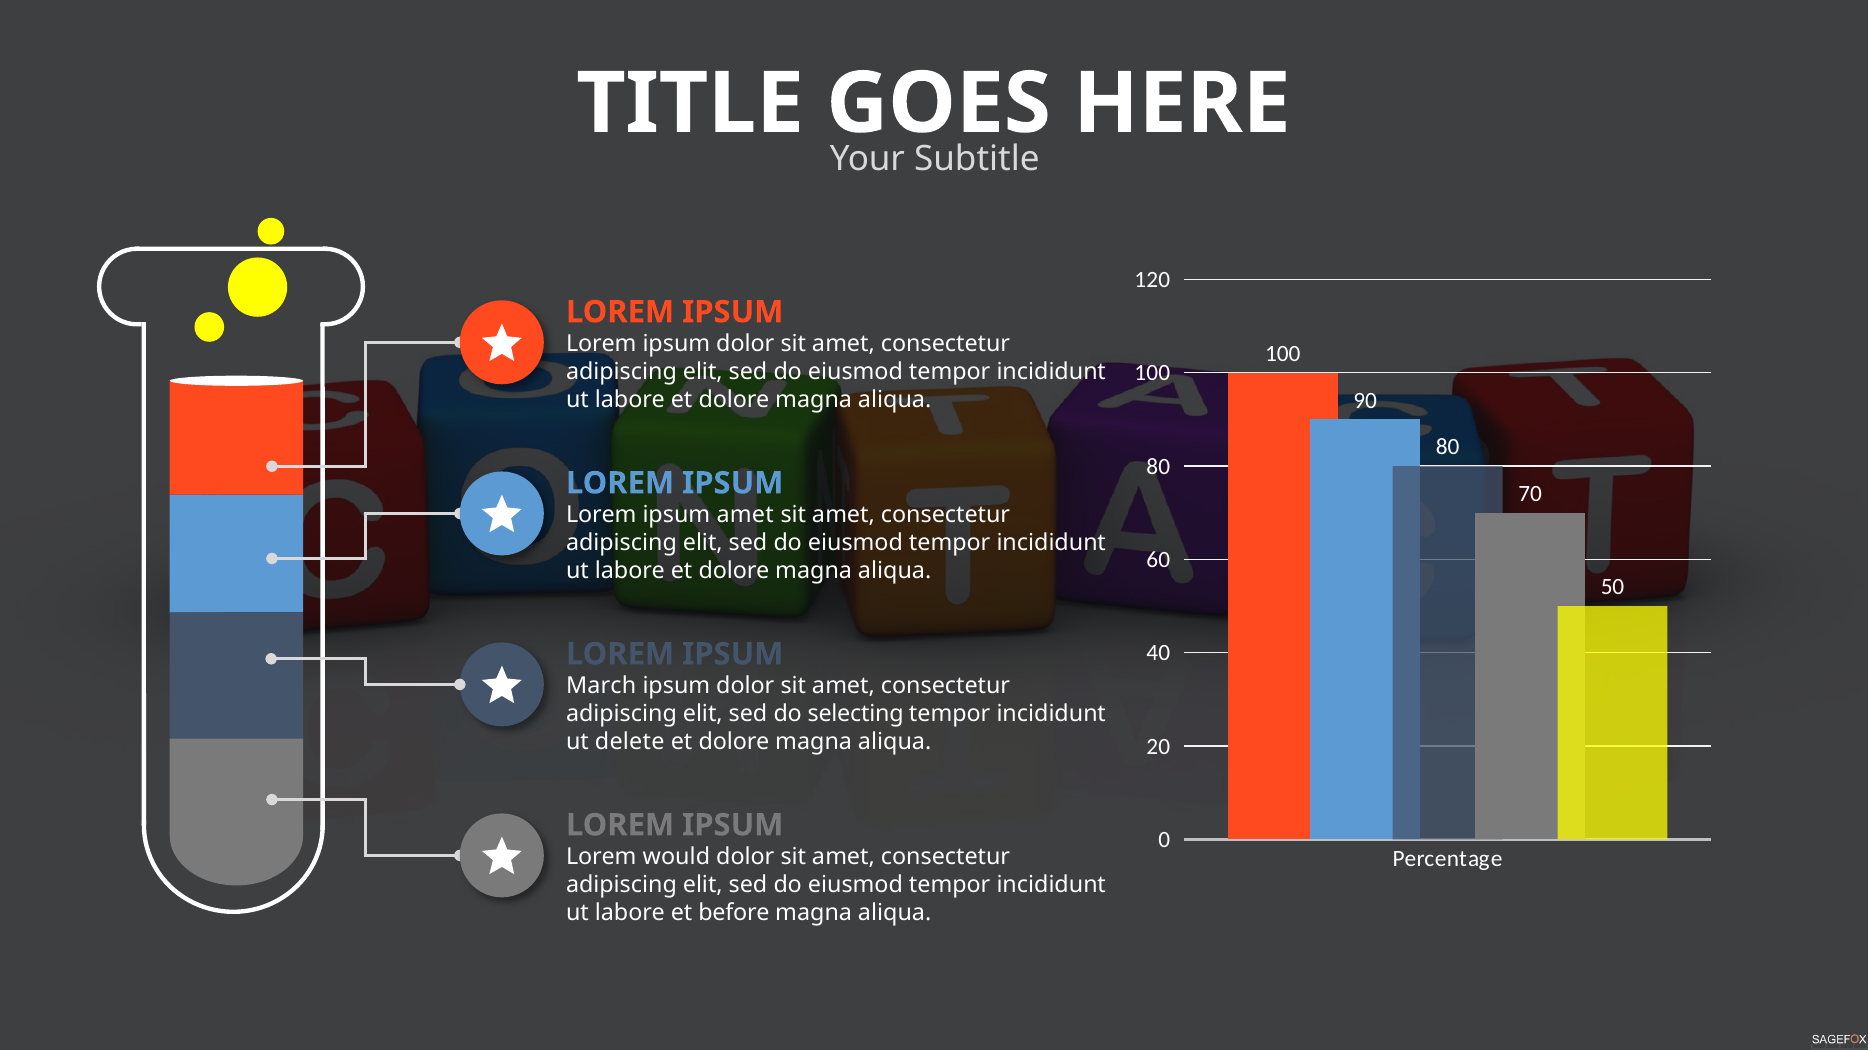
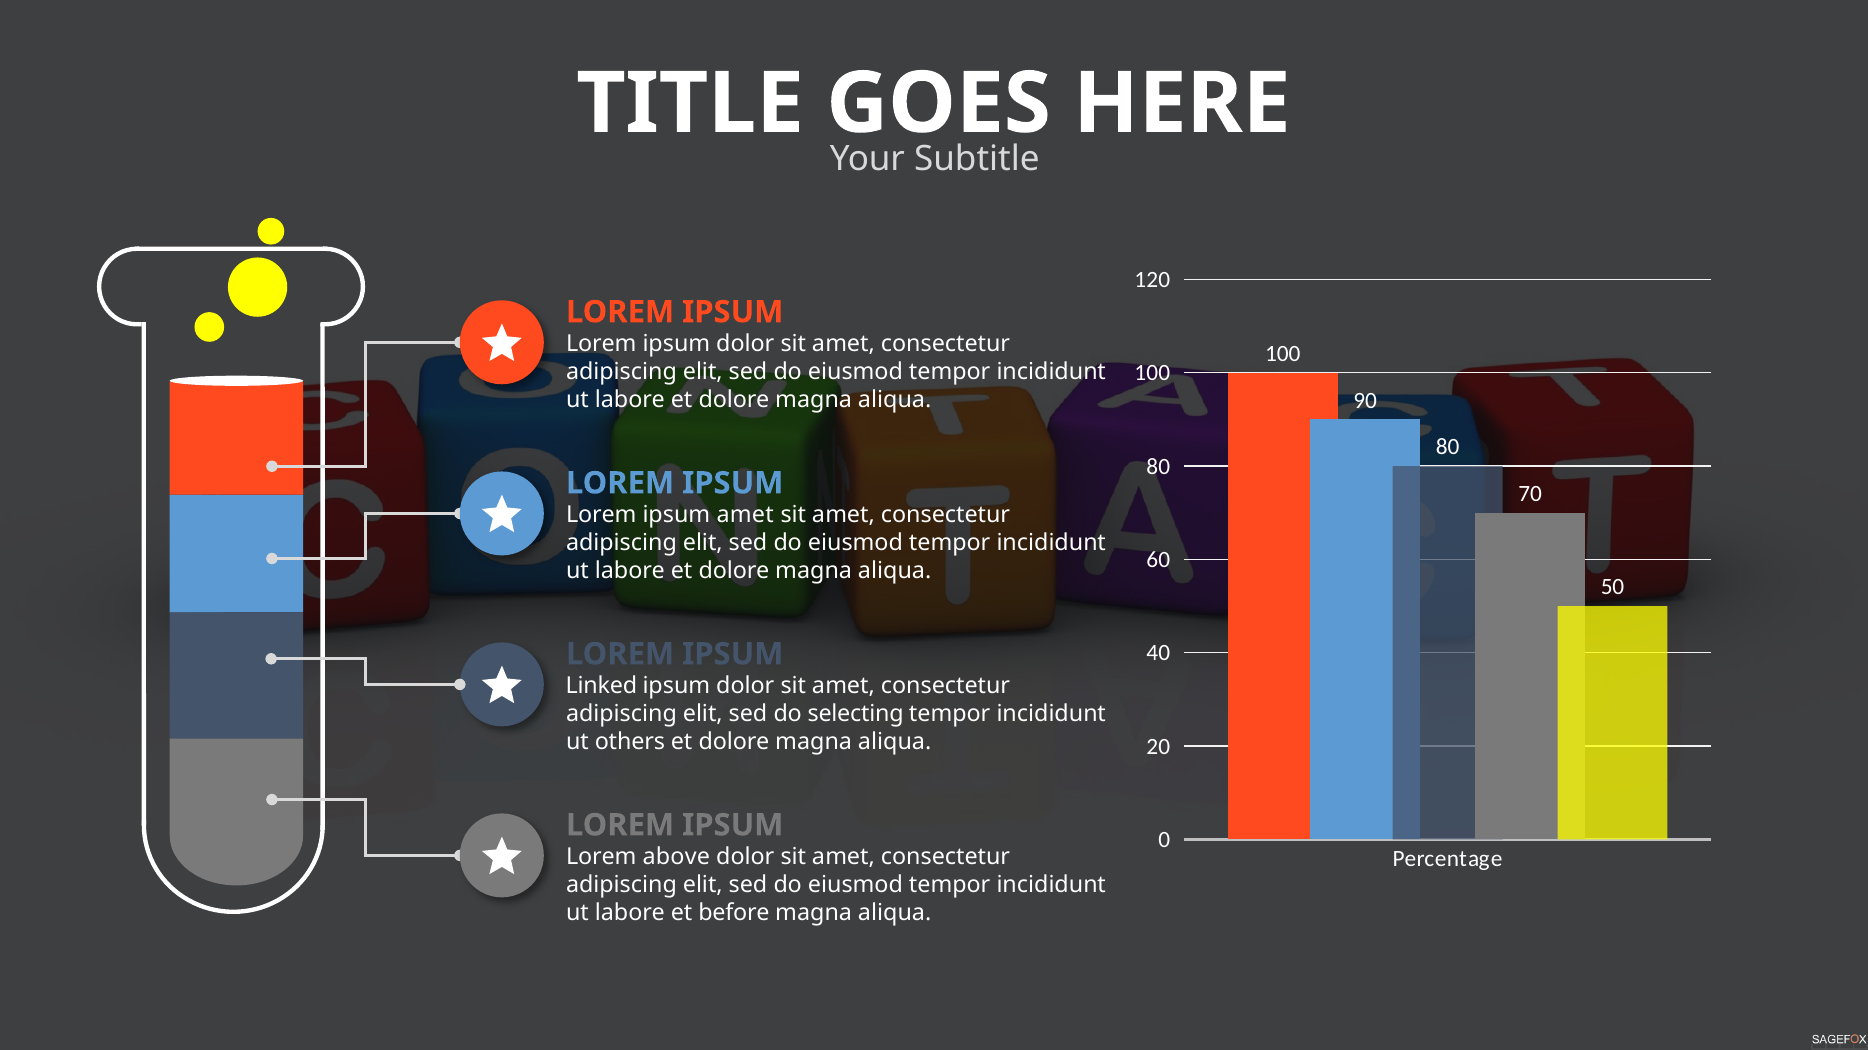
March: March -> Linked (601, 687)
delete: delete -> others (630, 743)
would: would -> above (676, 858)
